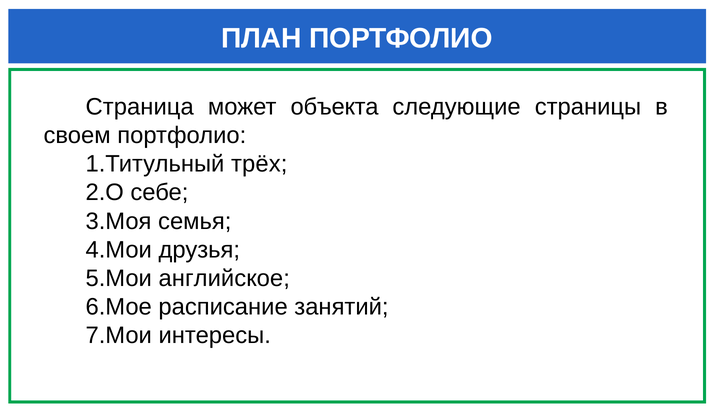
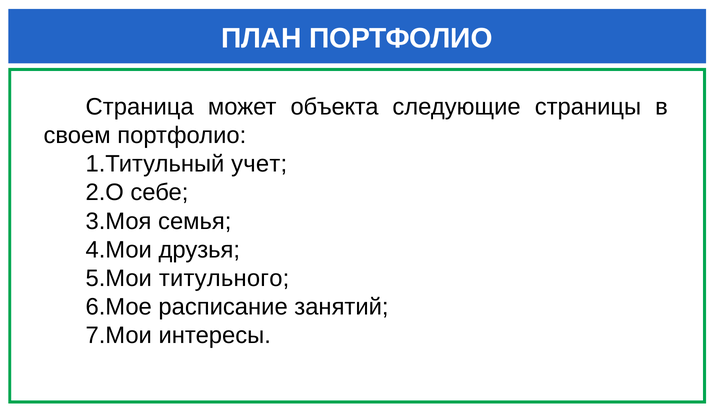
трёх: трёх -> учет (259, 164)
английское: английское -> титульного (224, 278)
